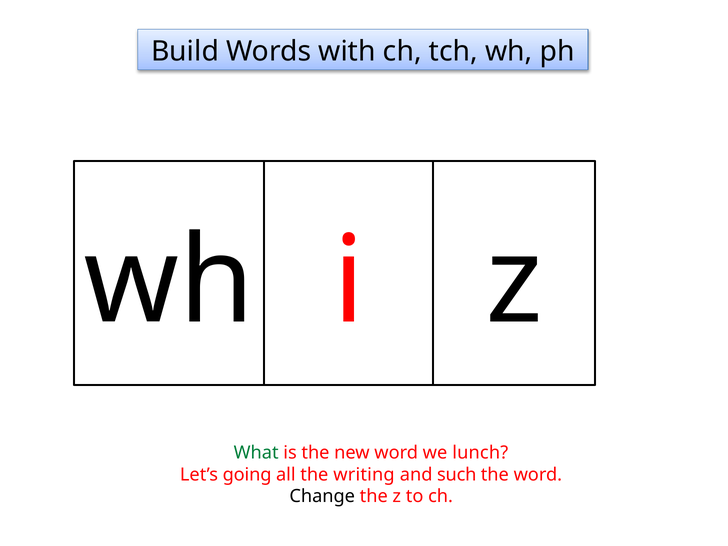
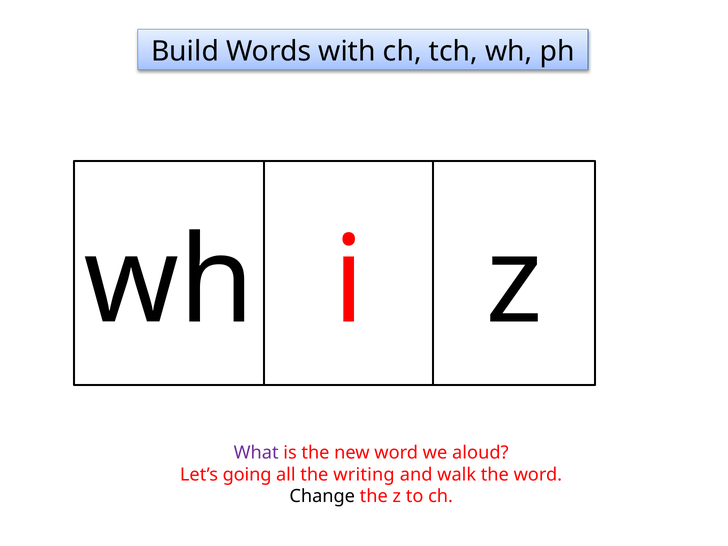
What colour: green -> purple (256, 453)
lunch: lunch -> aloud (480, 453)
such: such -> walk (457, 475)
